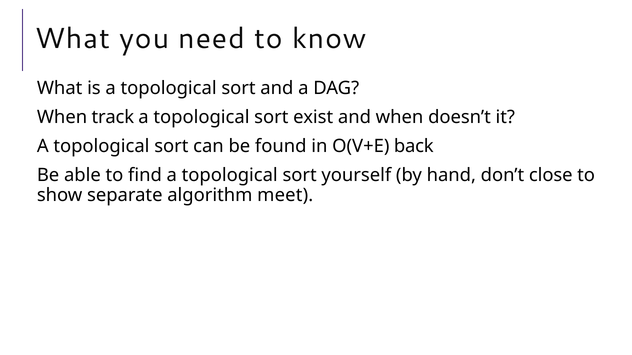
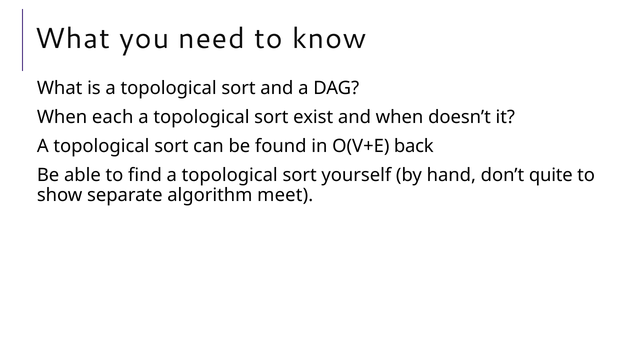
track: track -> each (113, 117)
close: close -> quite (551, 175)
